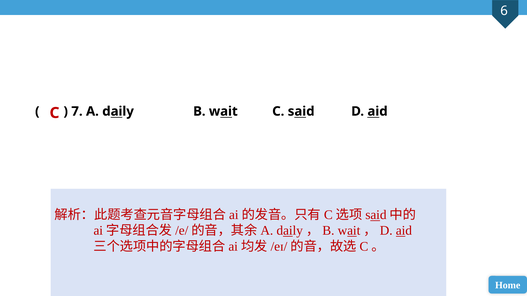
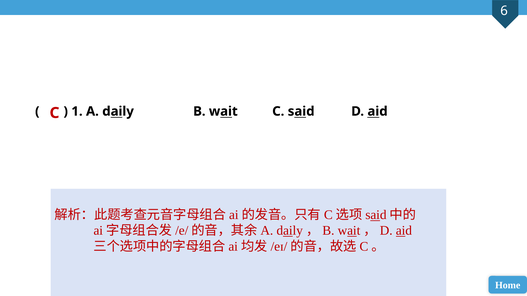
7: 7 -> 1 (77, 111)
